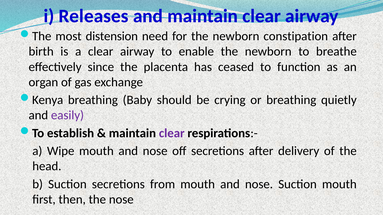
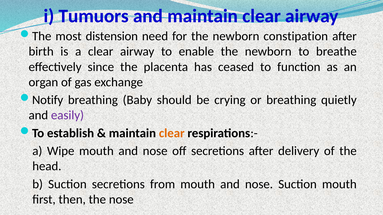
Releases: Releases -> Tumuors (94, 16)
Kenya: Kenya -> Notify (48, 100)
clear colour: purple -> orange (172, 133)
